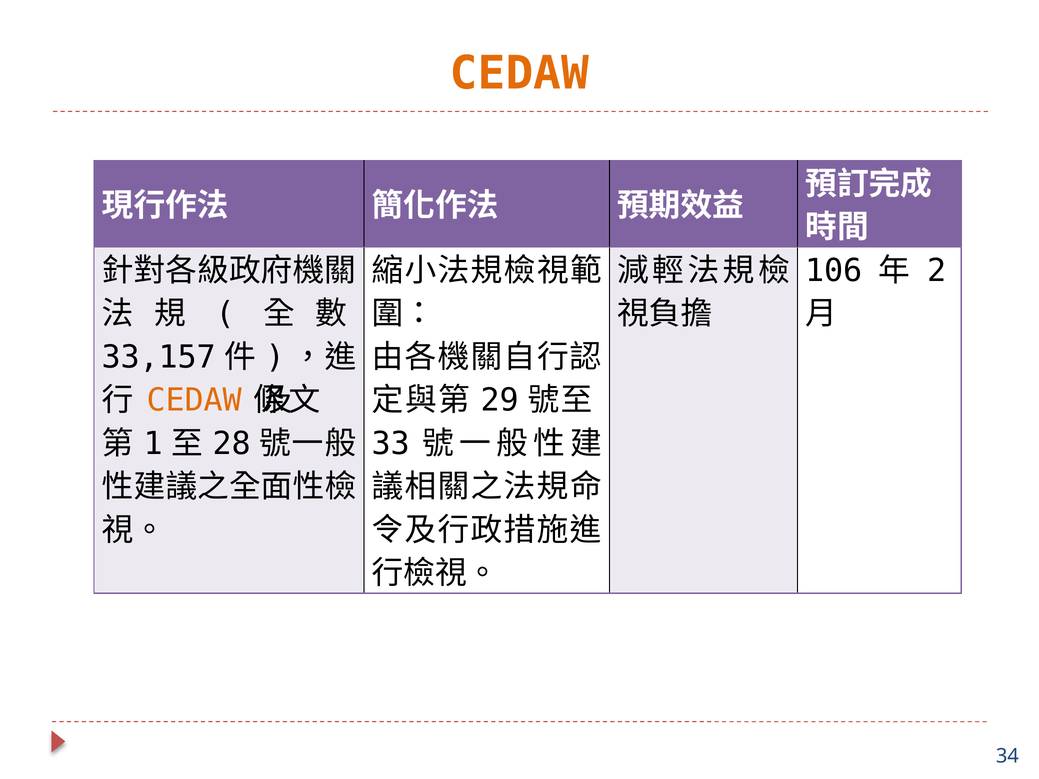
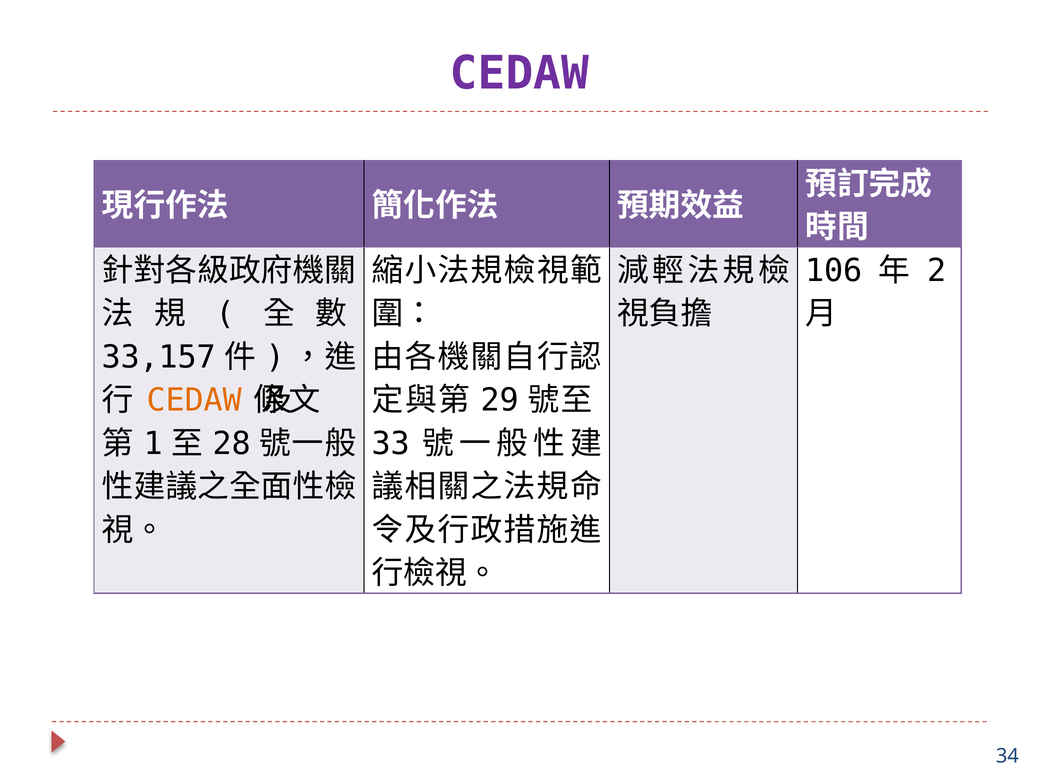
CEDAW colour: orange -> purple (519, 74)
